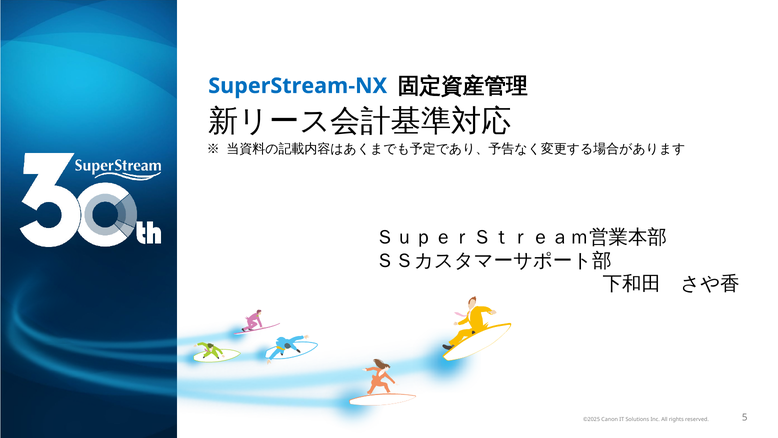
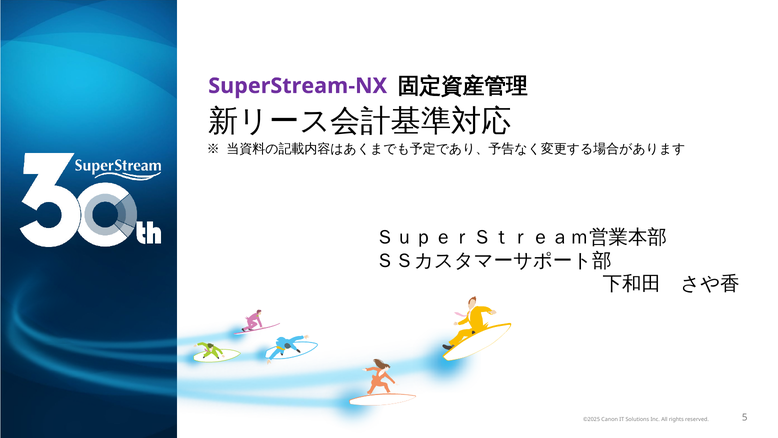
SuperStream-NX colour: blue -> purple (298, 86)
